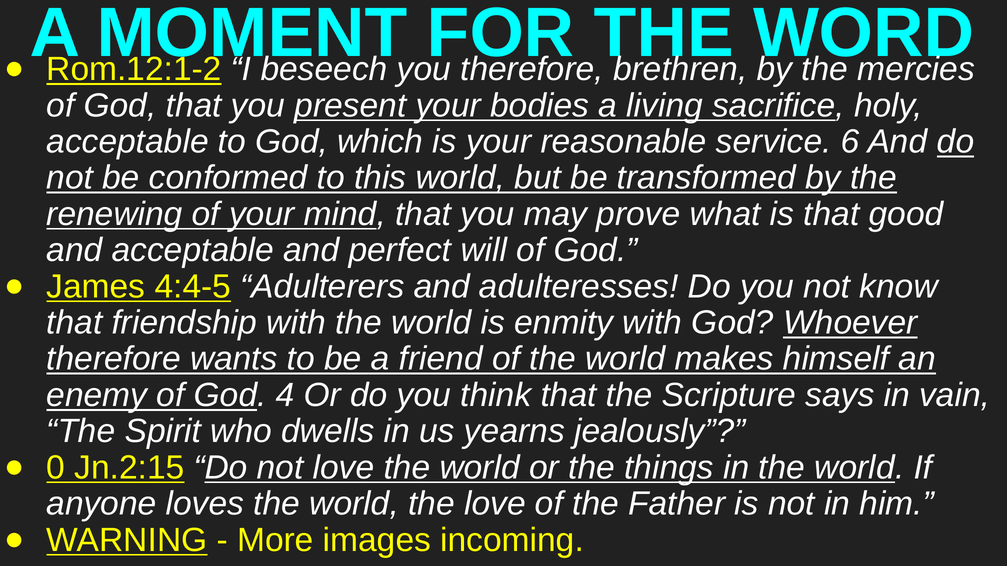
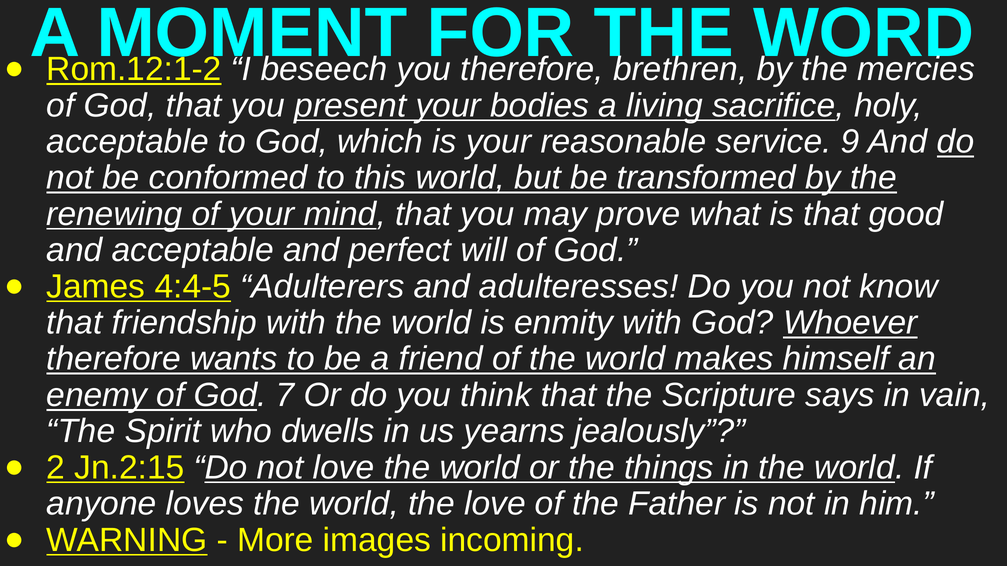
6: 6 -> 9 (850, 142)
4: 4 -> 7 (285, 395)
0: 0 -> 2 (56, 468)
